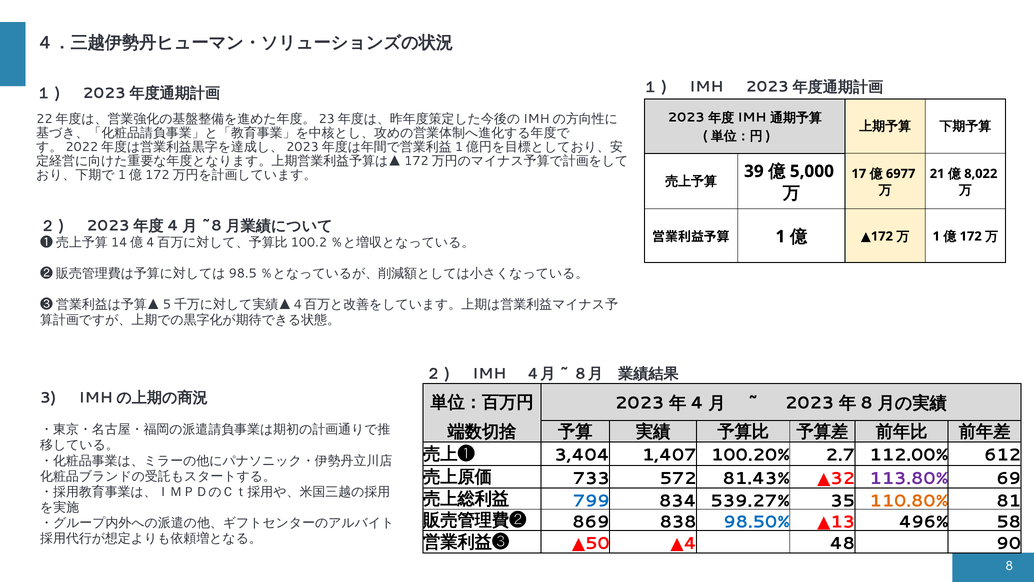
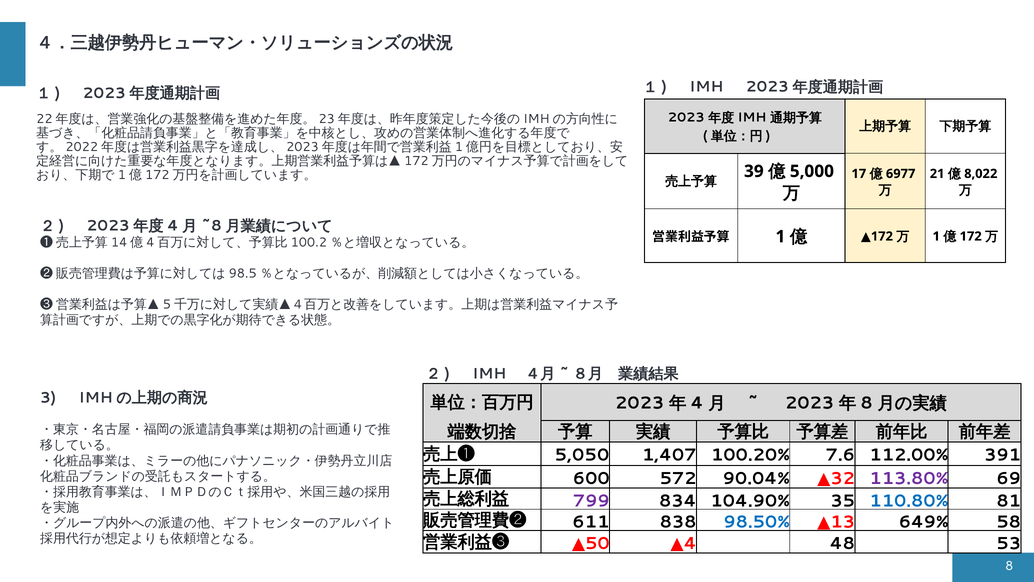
3,404: 3,404 -> 5,050 (582, 455)
2.7: 2.7 -> 7.6 (840, 455)
612: 612 -> 391 (1003, 455)
733: 733 -> 600 (591, 478)
81.43%: 81.43% -> 90.04% (756, 478)
799 colour: blue -> purple (591, 501)
539.27%: 539.27% -> 104.90% (750, 501)
110.80% colour: orange -> blue (909, 501)
869: 869 -> 611 (591, 522)
496%: 496% -> 649% (924, 522)
90: 90 -> 53 (1009, 543)
